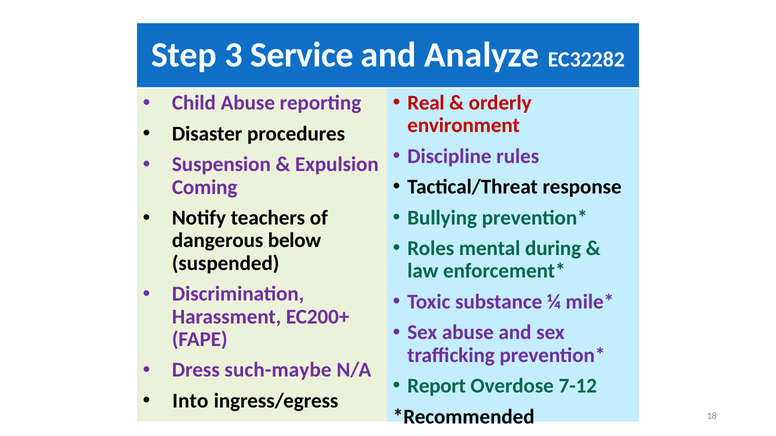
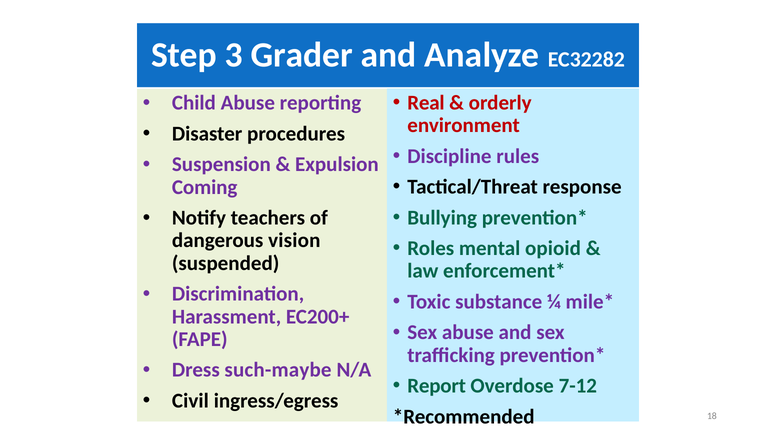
Service: Service -> Grader (302, 55)
below: below -> vision (294, 241)
during: during -> opioid (553, 249)
Into: Into -> Civil (190, 401)
